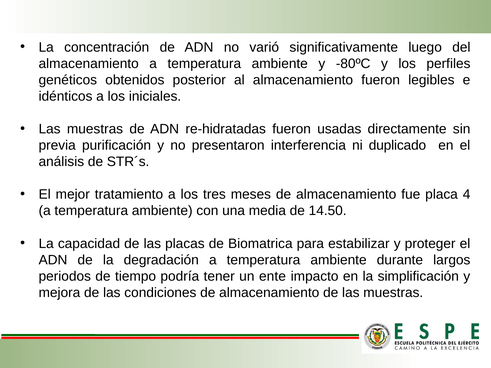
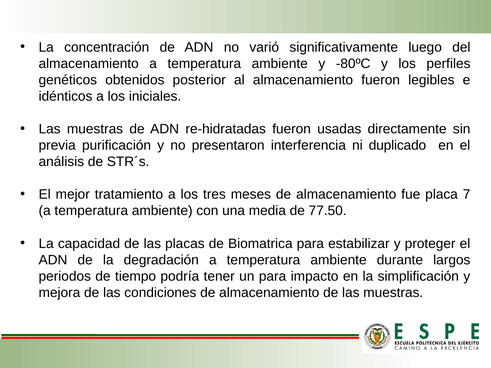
4: 4 -> 7 (467, 195)
14.50: 14.50 -> 77.50 (328, 211)
un ente: ente -> para (273, 276)
